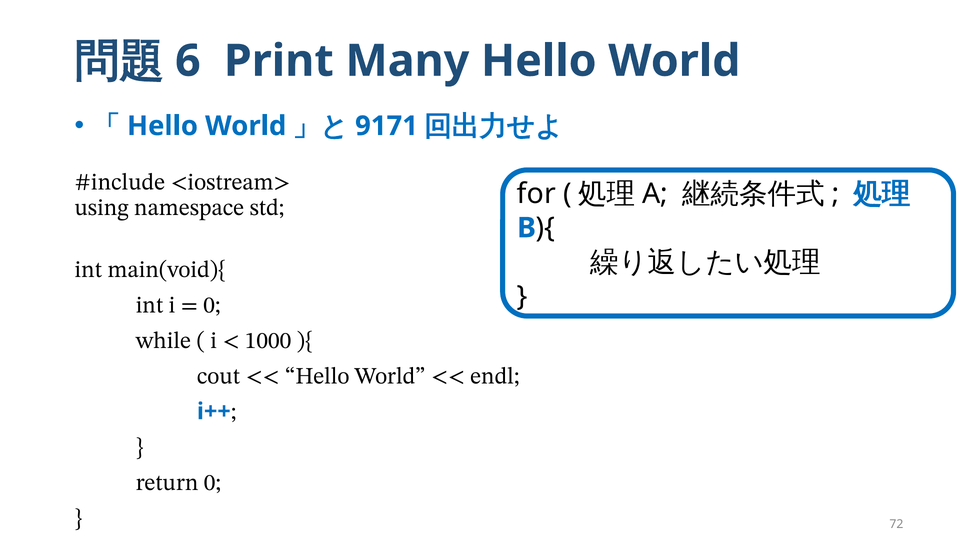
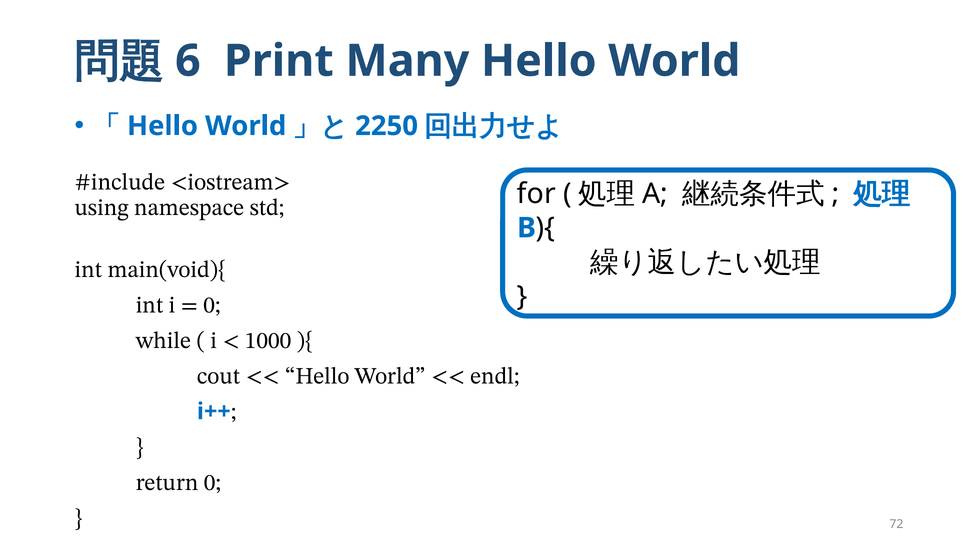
9171: 9171 -> 2250 (387, 126)
